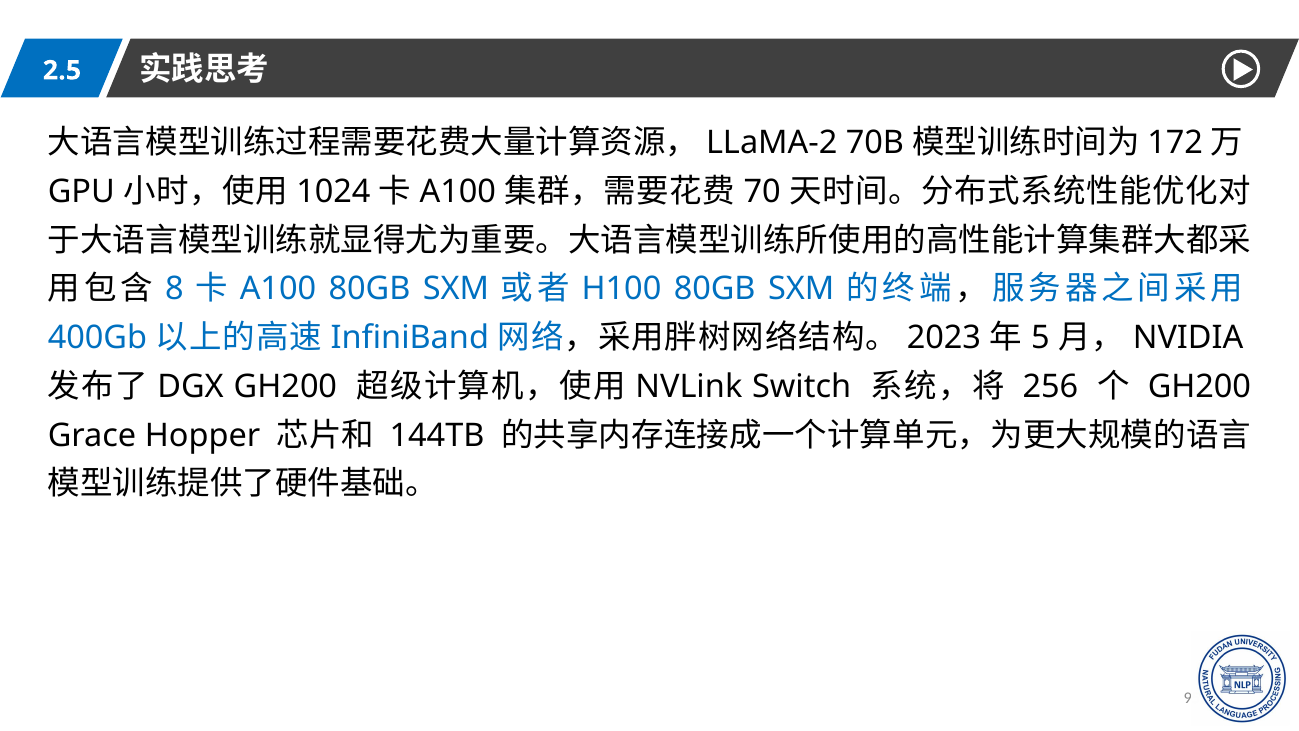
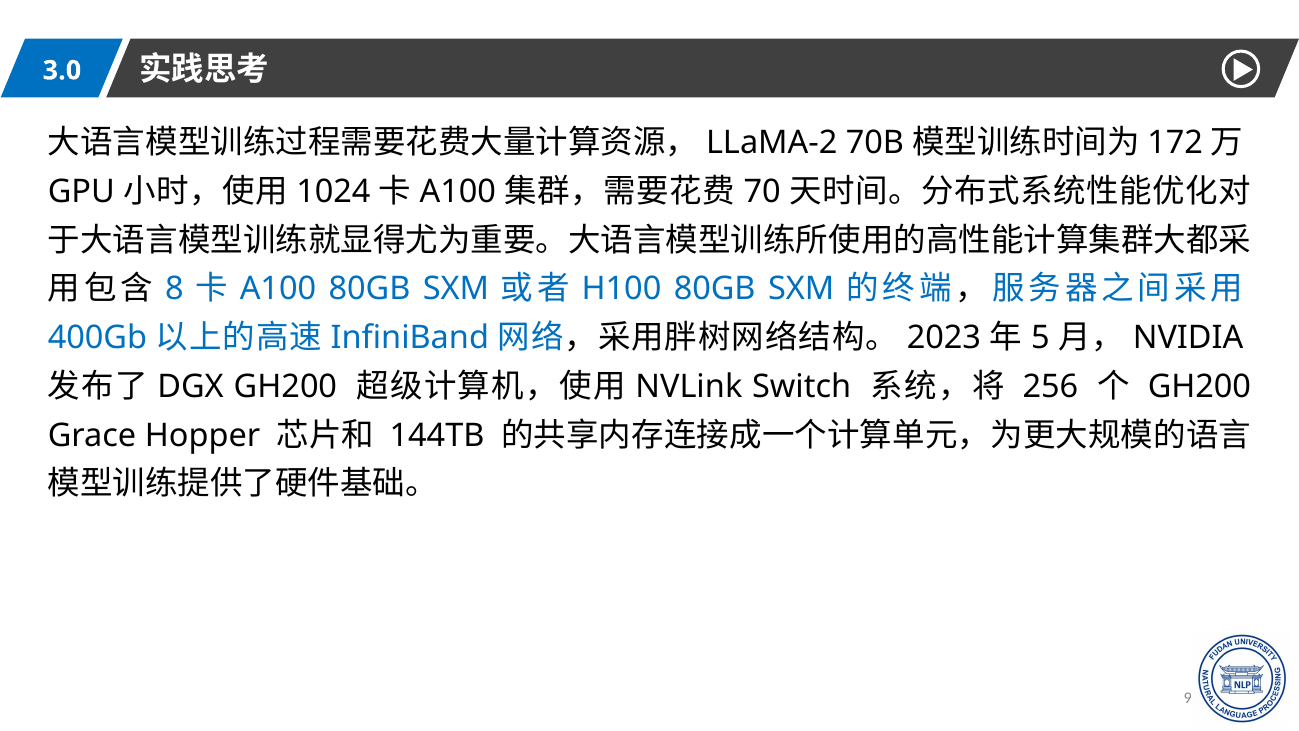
2.5: 2.5 -> 3.0 (62, 70)
